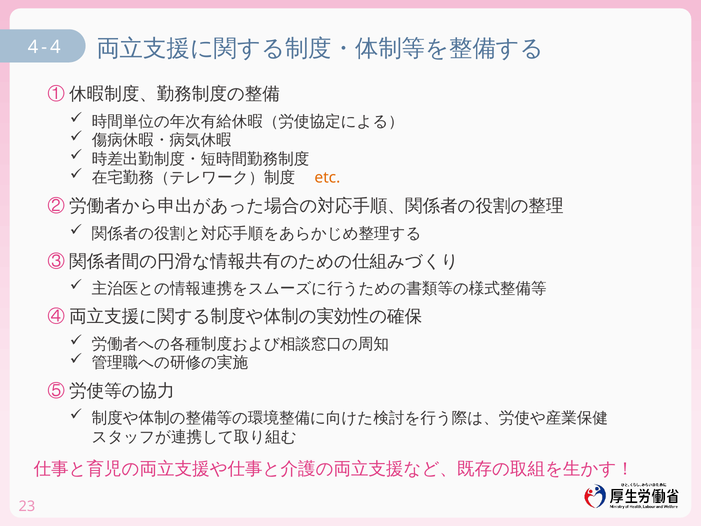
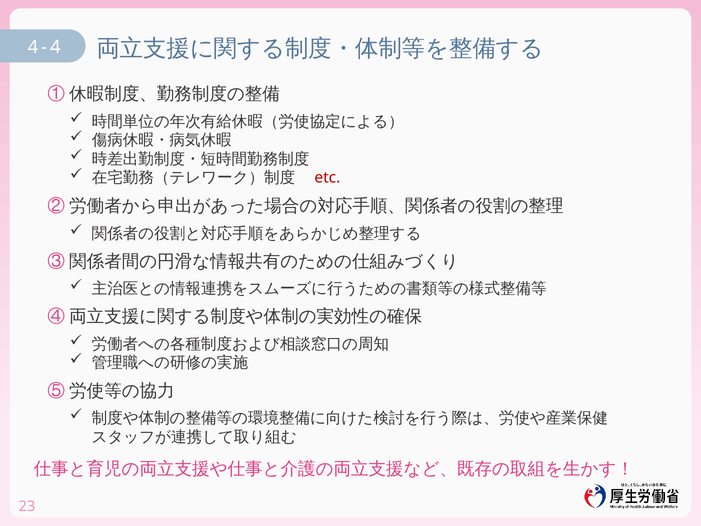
etc colour: orange -> red (327, 178)
